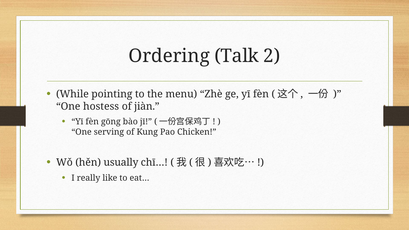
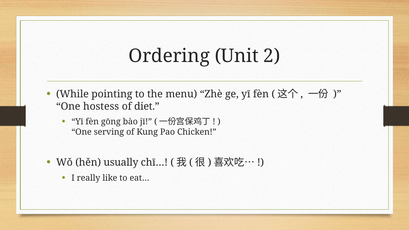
Talk: Talk -> Unit (237, 56)
jiàn: jiàn -> diet (147, 106)
